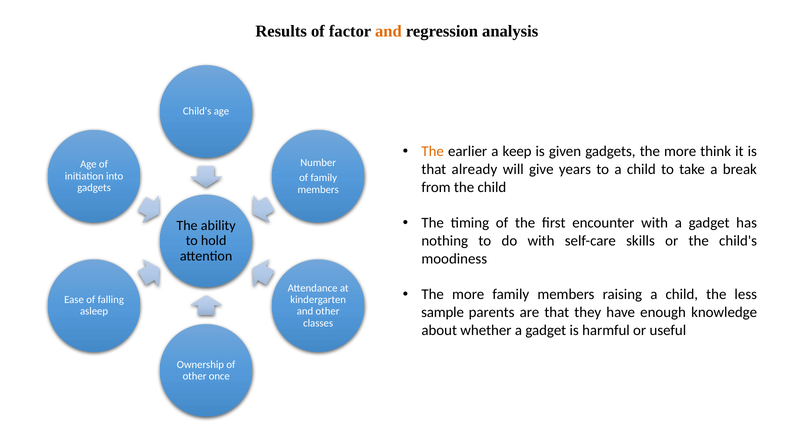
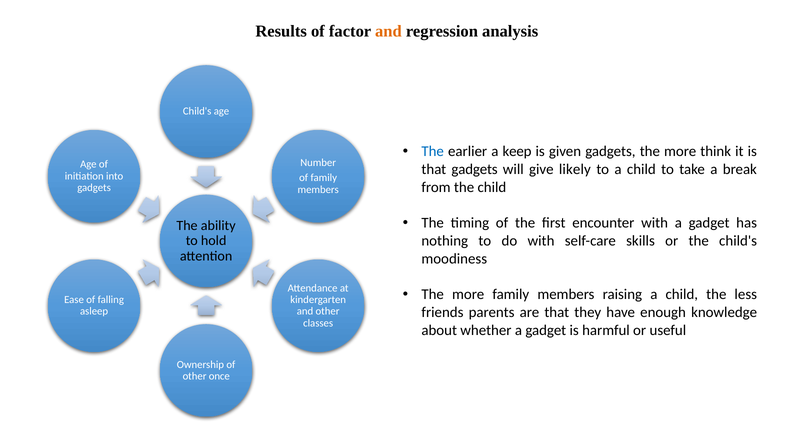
The colour: orange -> blue (433, 151)
that already: already -> gadgets (475, 169)
years: years -> likely (575, 169)
sample: sample -> friends (442, 312)
